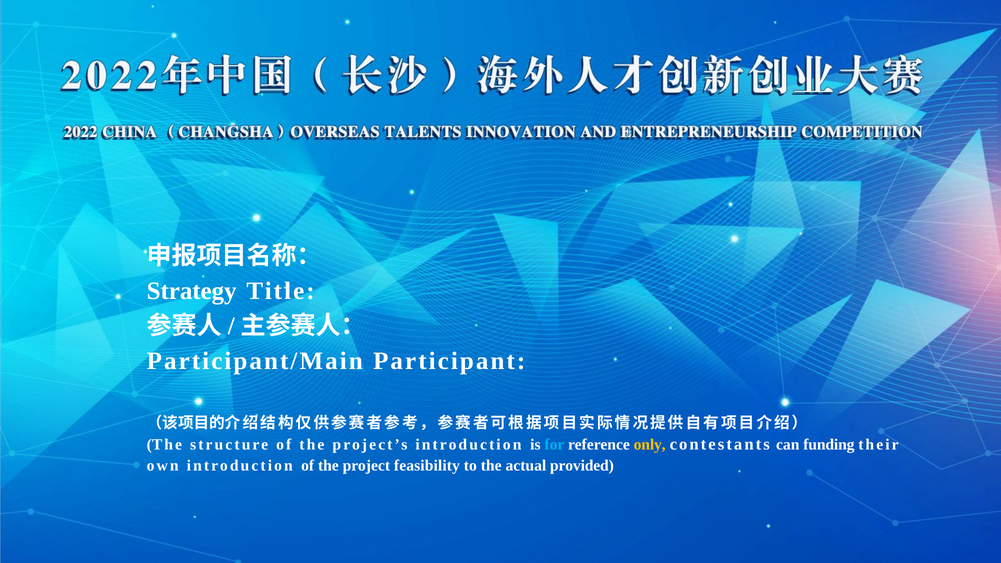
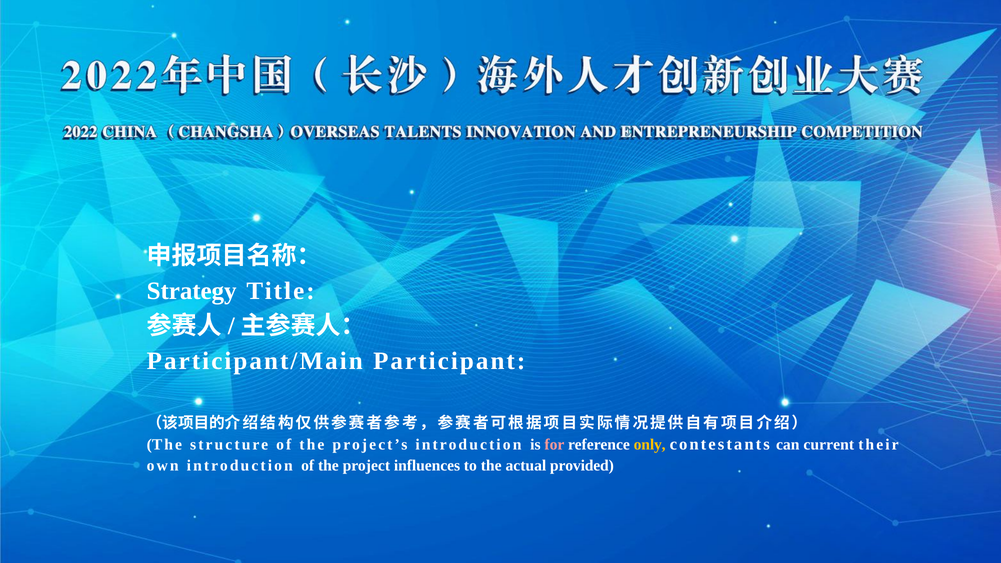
for colour: light blue -> pink (554, 445)
funding: funding -> current (829, 445)
feasibility: feasibility -> influences (427, 466)
